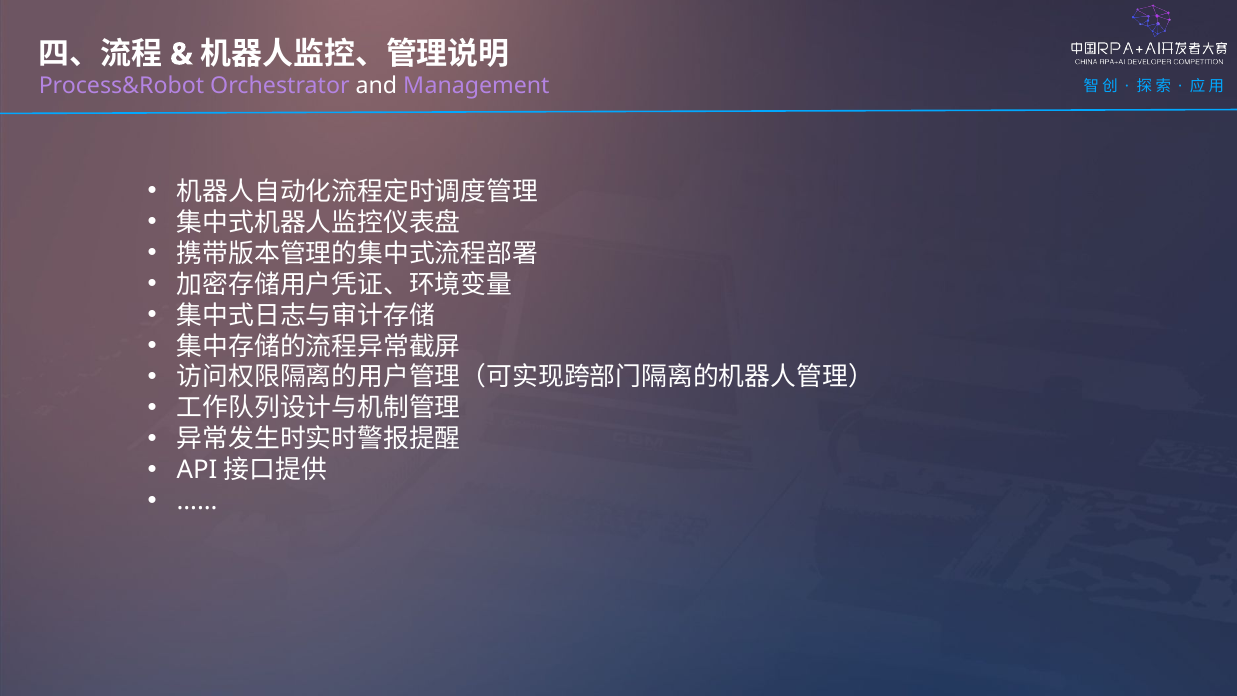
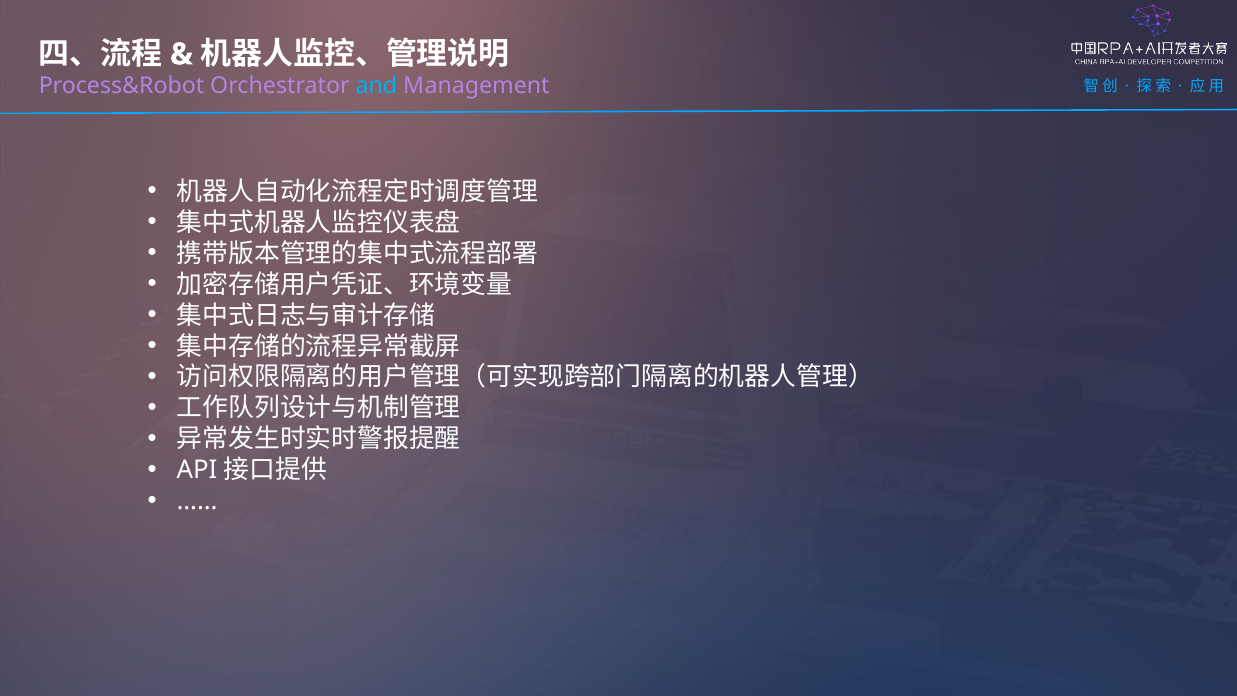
and colour: white -> light blue (376, 86)
